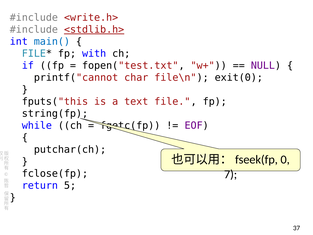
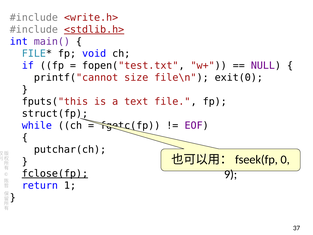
main( colour: blue -> purple (52, 41)
with: with -> void (94, 53)
char: char -> size (136, 77)
string(fp: string(fp -> struct(fp (55, 113)
fclose(fp underline: none -> present (55, 173)
7: 7 -> 9 (231, 174)
5: 5 -> 1 (70, 185)
